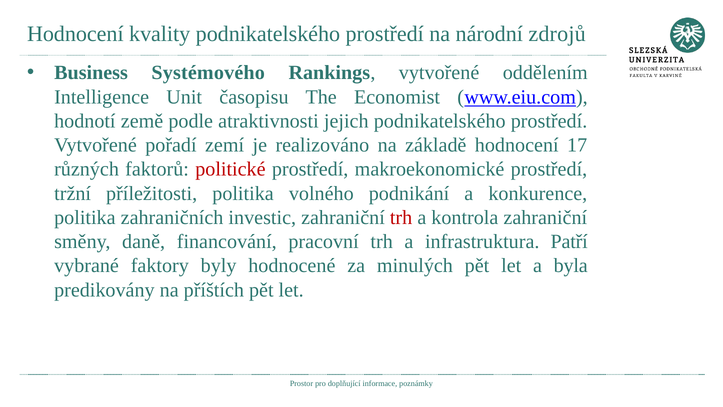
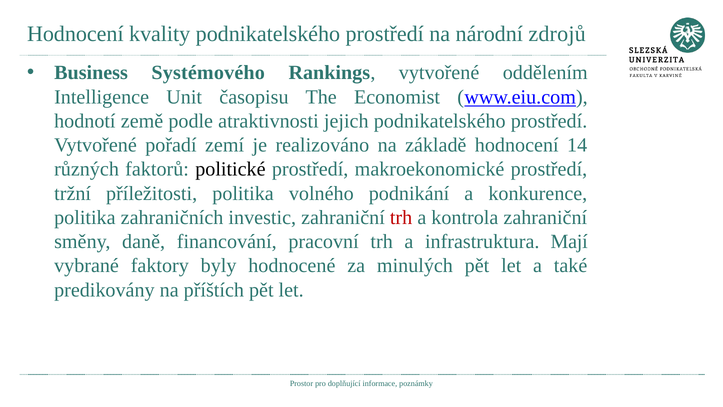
17: 17 -> 14 (577, 145)
politické colour: red -> black (230, 169)
Patří: Patří -> Mají (569, 242)
byla: byla -> také (571, 266)
